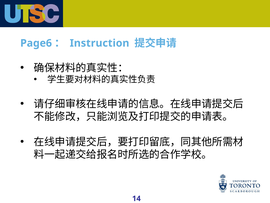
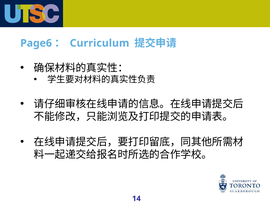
Instruction: Instruction -> Curriculum (100, 43)
